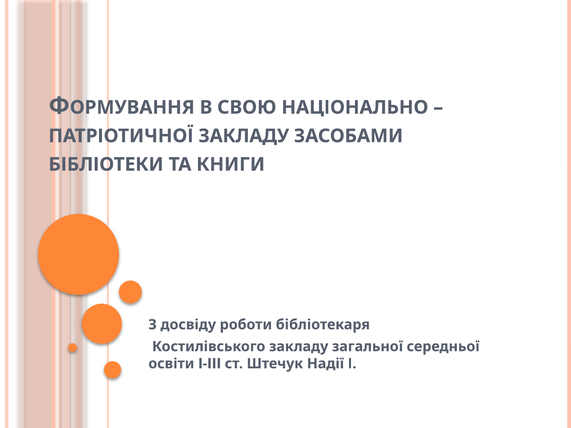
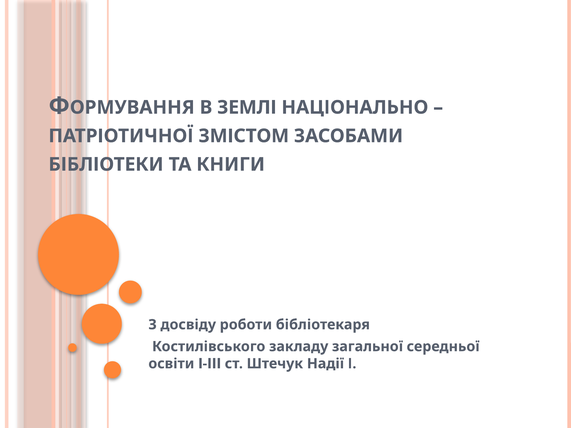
СВОЮ: СВОЮ -> ЗЕМЛІ (247, 107)
ПАТРІОТИЧНОЇ ЗАКЛАДУ: ЗАКЛАДУ -> ЗМІСТОМ (244, 136)
